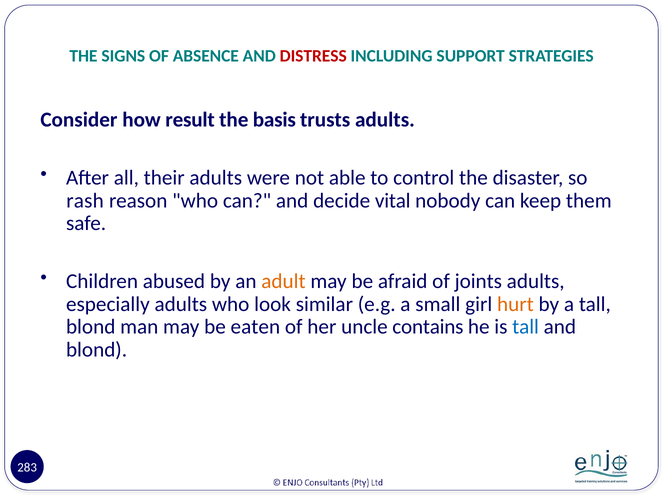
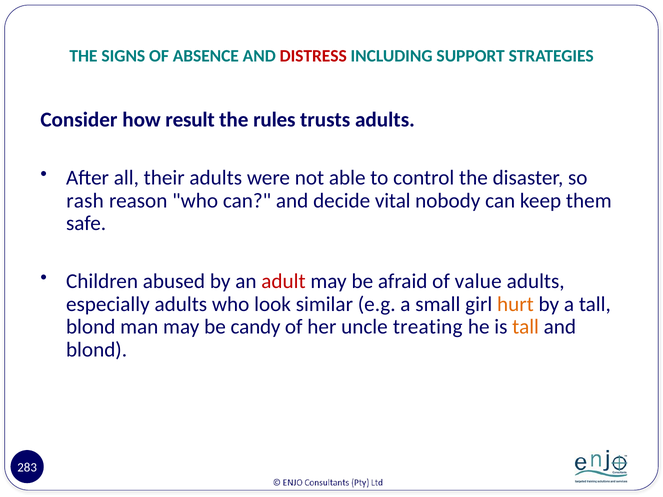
basis: basis -> rules (274, 120)
adult colour: orange -> red (283, 281)
joints: joints -> value (478, 281)
eaten: eaten -> candy (256, 327)
contains: contains -> treating (428, 327)
tall colour: blue -> orange (526, 327)
